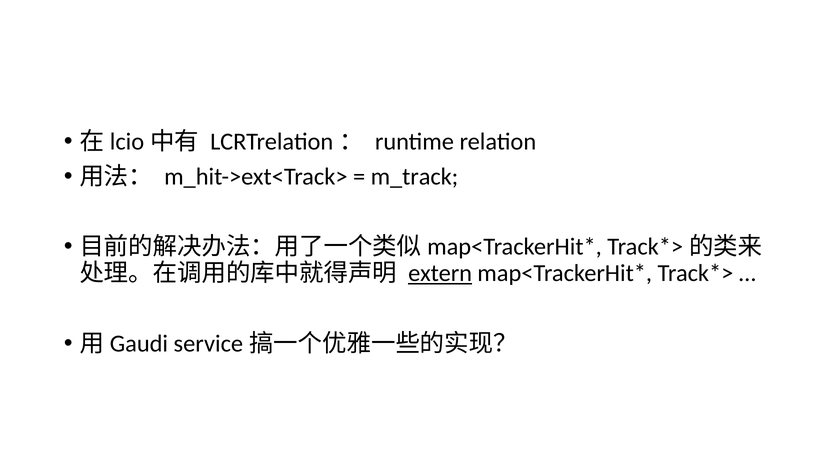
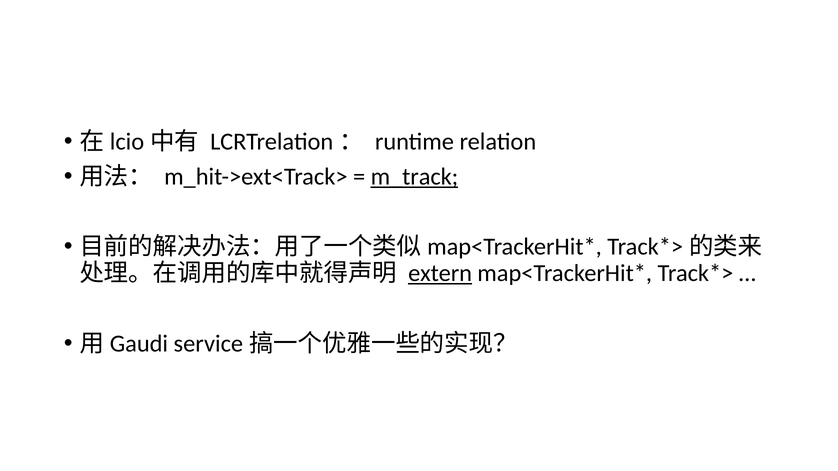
m_track underline: none -> present (414, 177)
